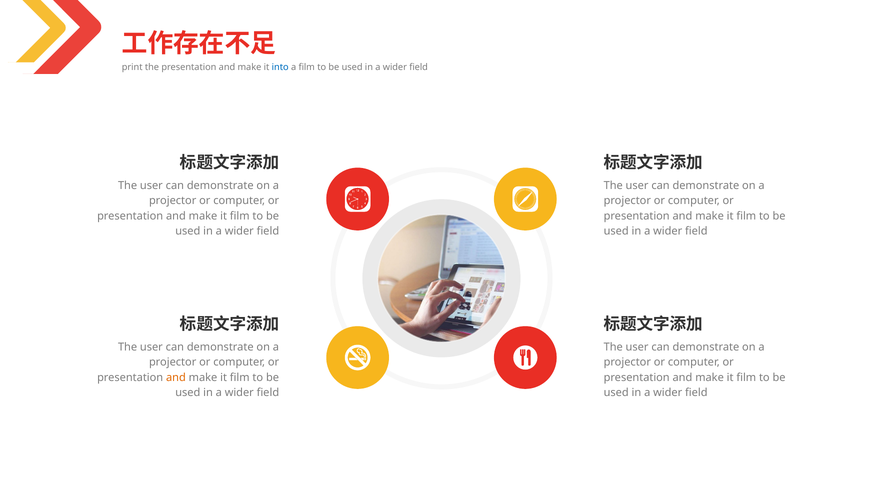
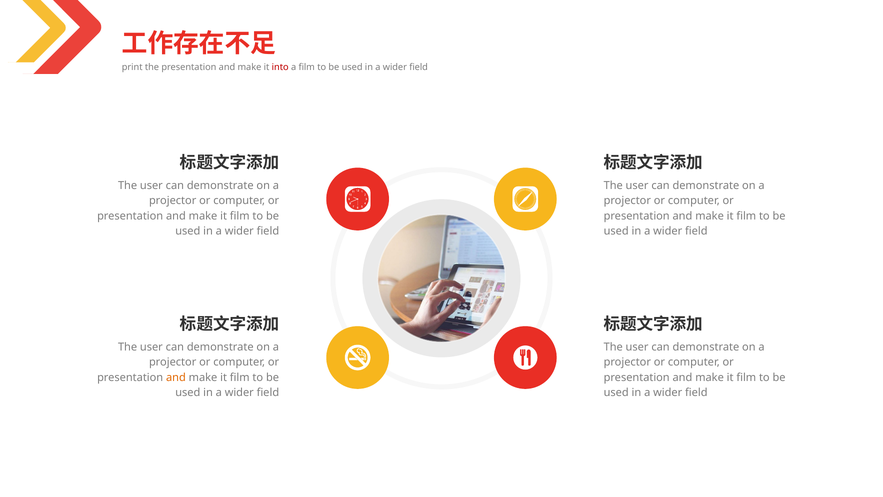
into colour: blue -> red (280, 67)
